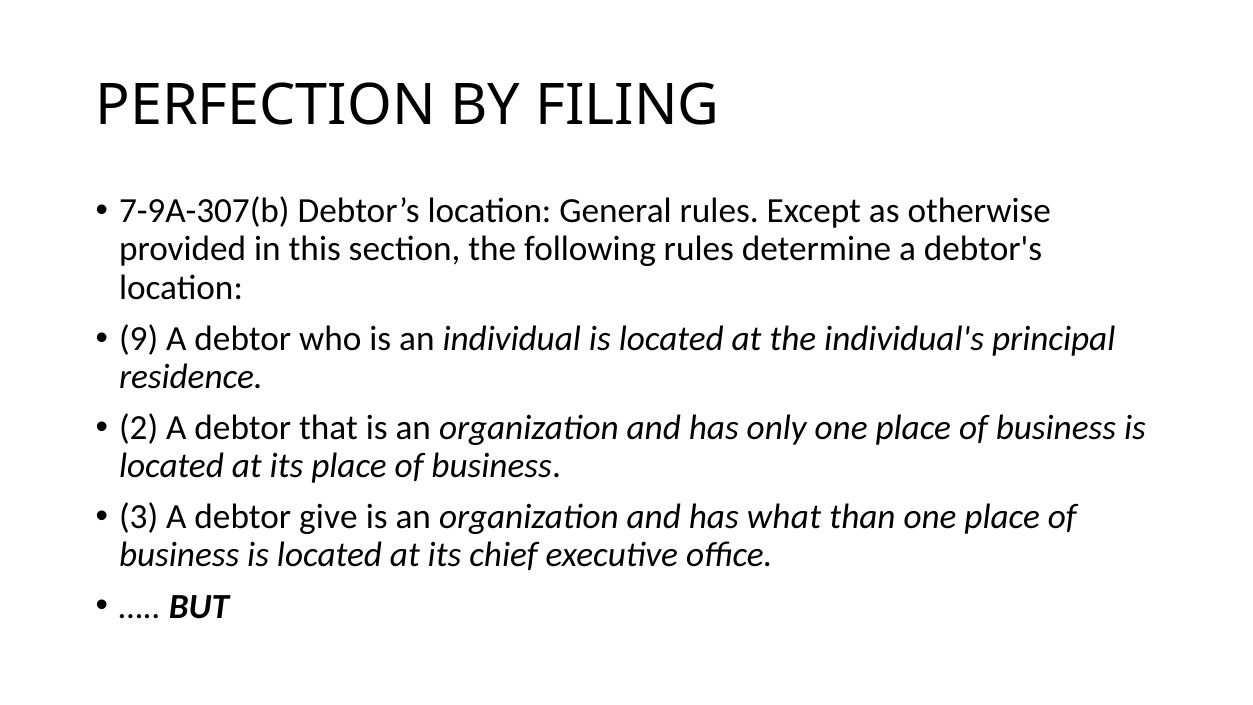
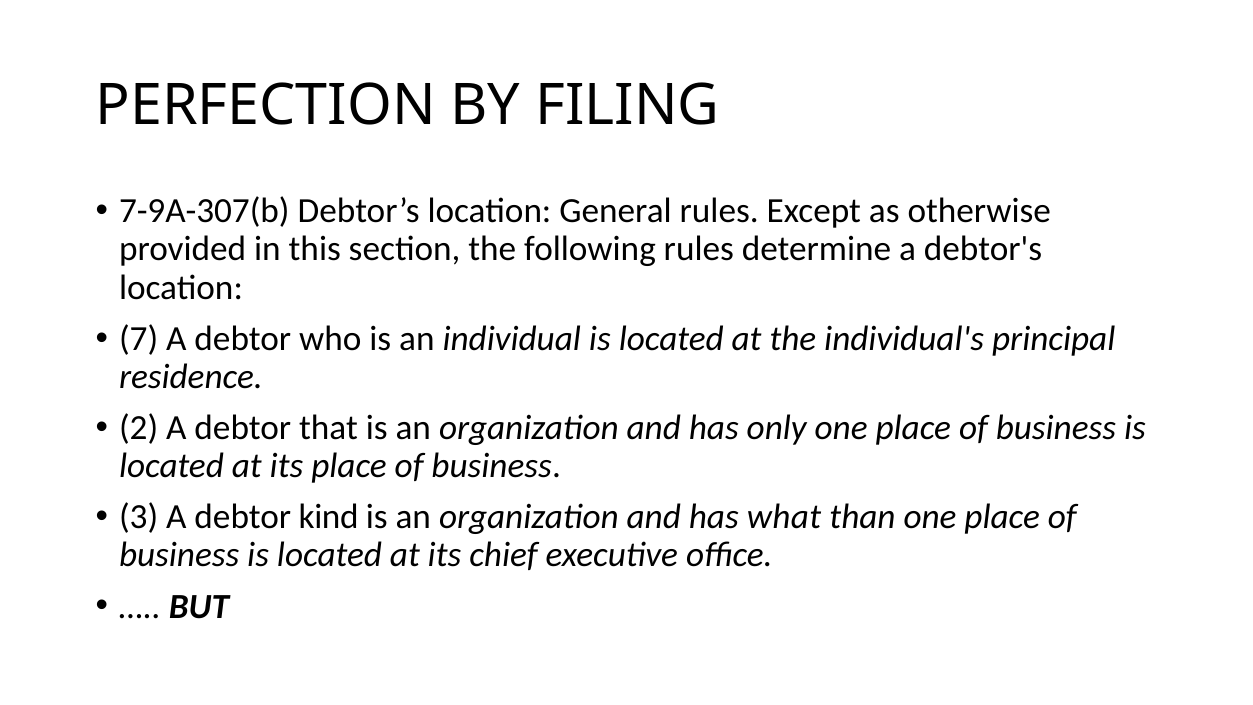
9: 9 -> 7 (139, 339)
give: give -> kind (329, 517)
